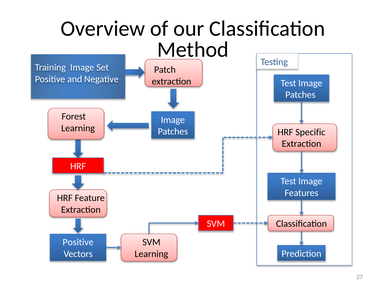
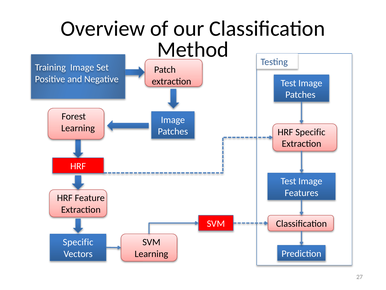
Positive: Positive -> Specific (78, 242)
